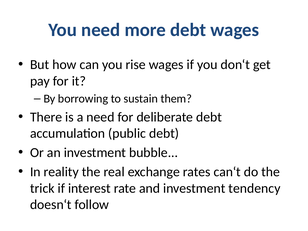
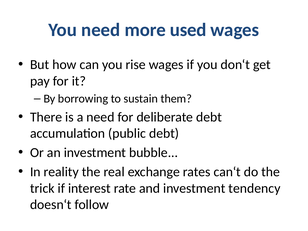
more debt: debt -> used (188, 30)
